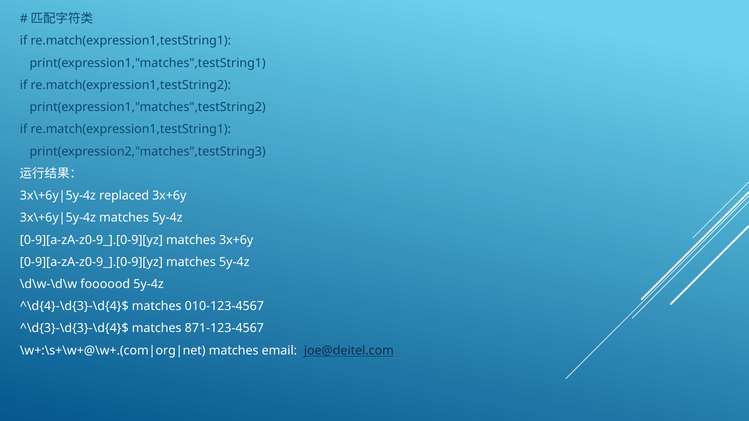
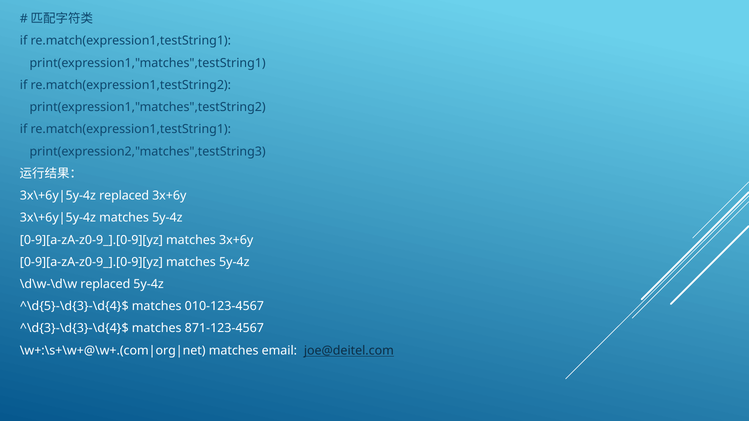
\d\w-\d\w foooood: foooood -> replaced (105, 284)
^\d{4}-\d{3}-\d{4}$: ^\d{4}-\d{3}-\d{4}$ -> ^\d{5}-\d{3}-\d{4}$ (74, 306)
